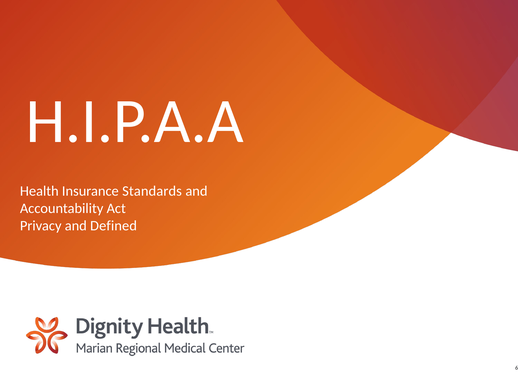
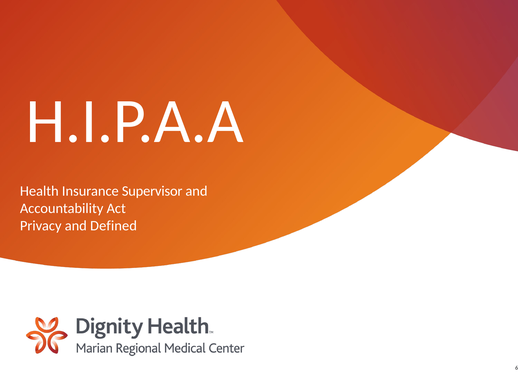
Standards: Standards -> Supervisor (152, 191)
